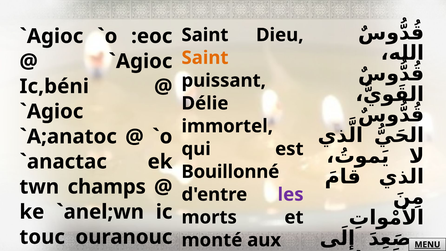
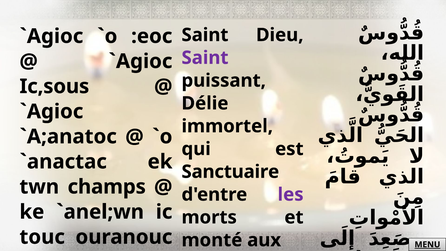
Saint colour: orange -> purple (205, 58)
Ic,béni: Ic,béni -> Ic,sous (54, 86)
Bouillonné: Bouillonné -> Sanctuaire (230, 172)
